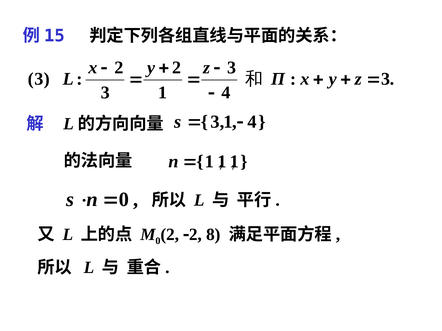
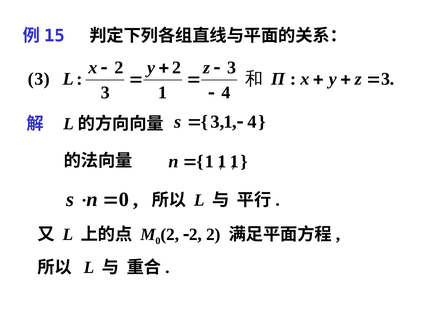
8: 8 -> 2 (213, 235)
